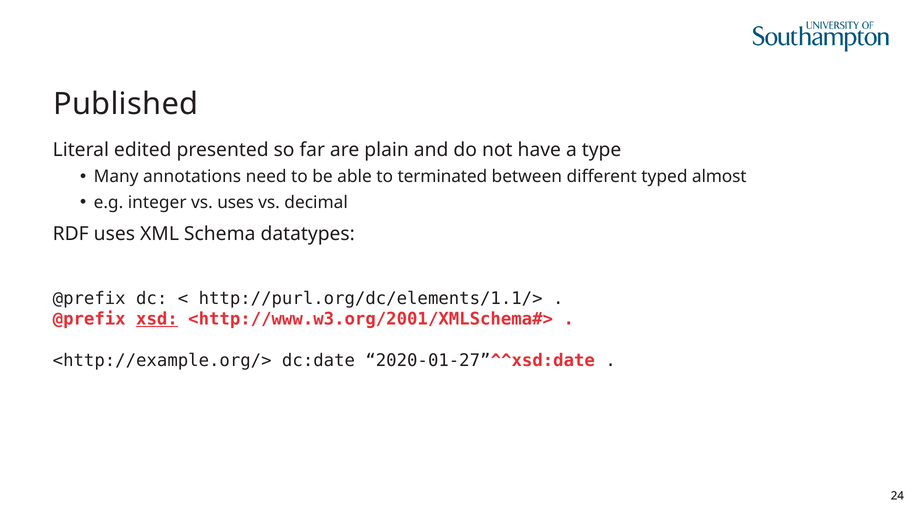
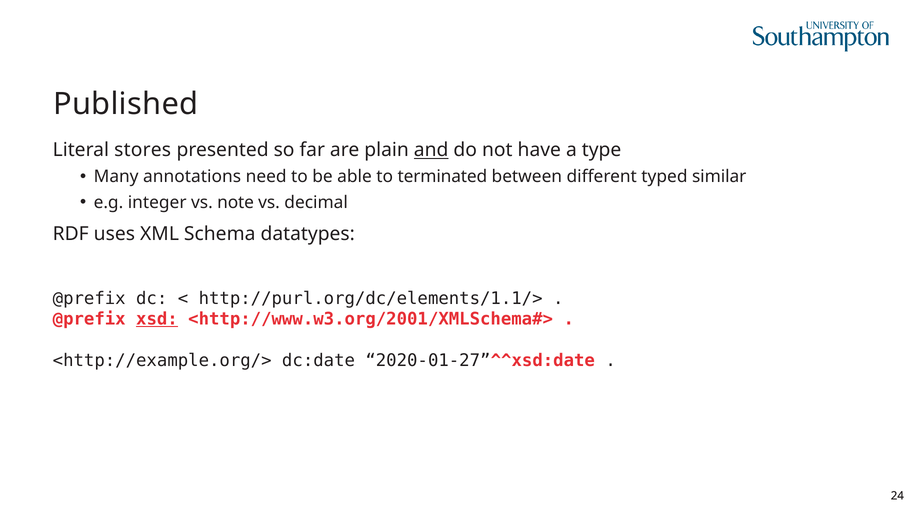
edited: edited -> stores (143, 150)
and underline: none -> present (431, 150)
almost: almost -> similar (719, 177)
vs uses: uses -> note (236, 202)
